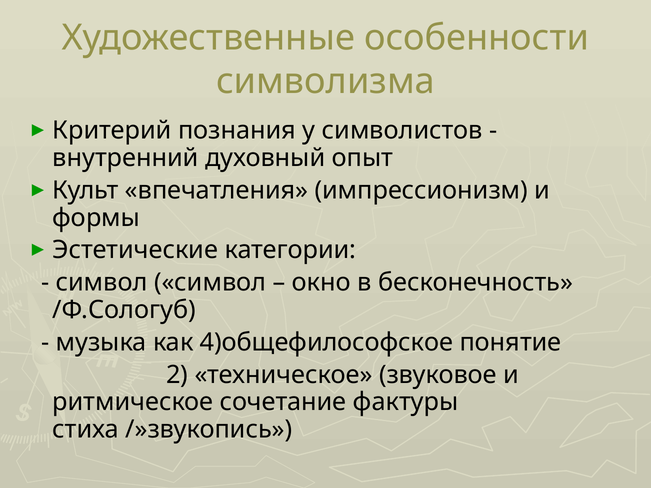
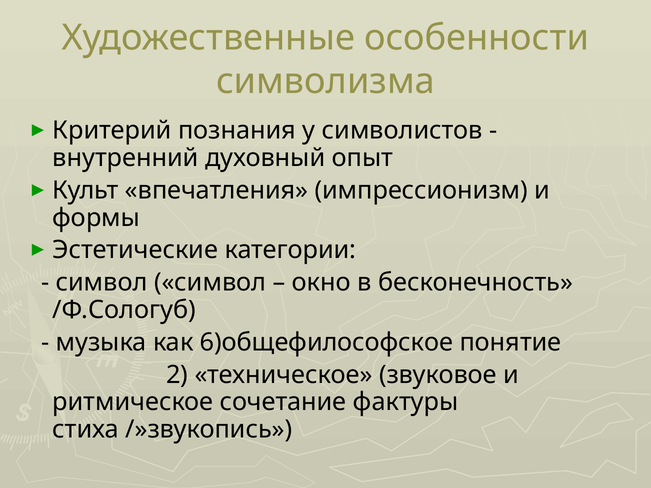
4)общефилософское: 4)общефилософское -> 6)общефилософское (327, 342)
